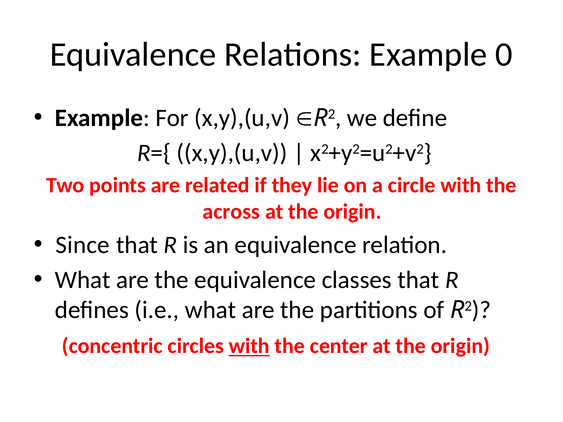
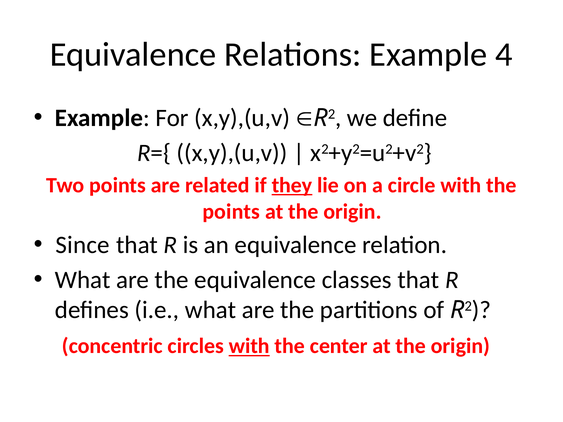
0: 0 -> 4 (504, 55)
they underline: none -> present (292, 185)
across: across -> points (231, 212)
